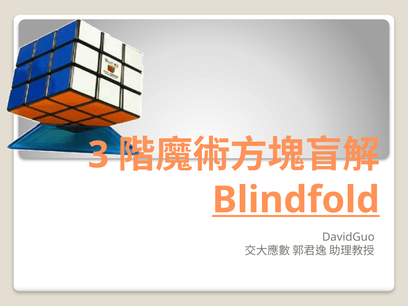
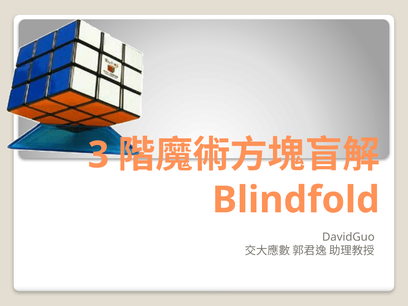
Blindfold underline: present -> none (296, 200)
